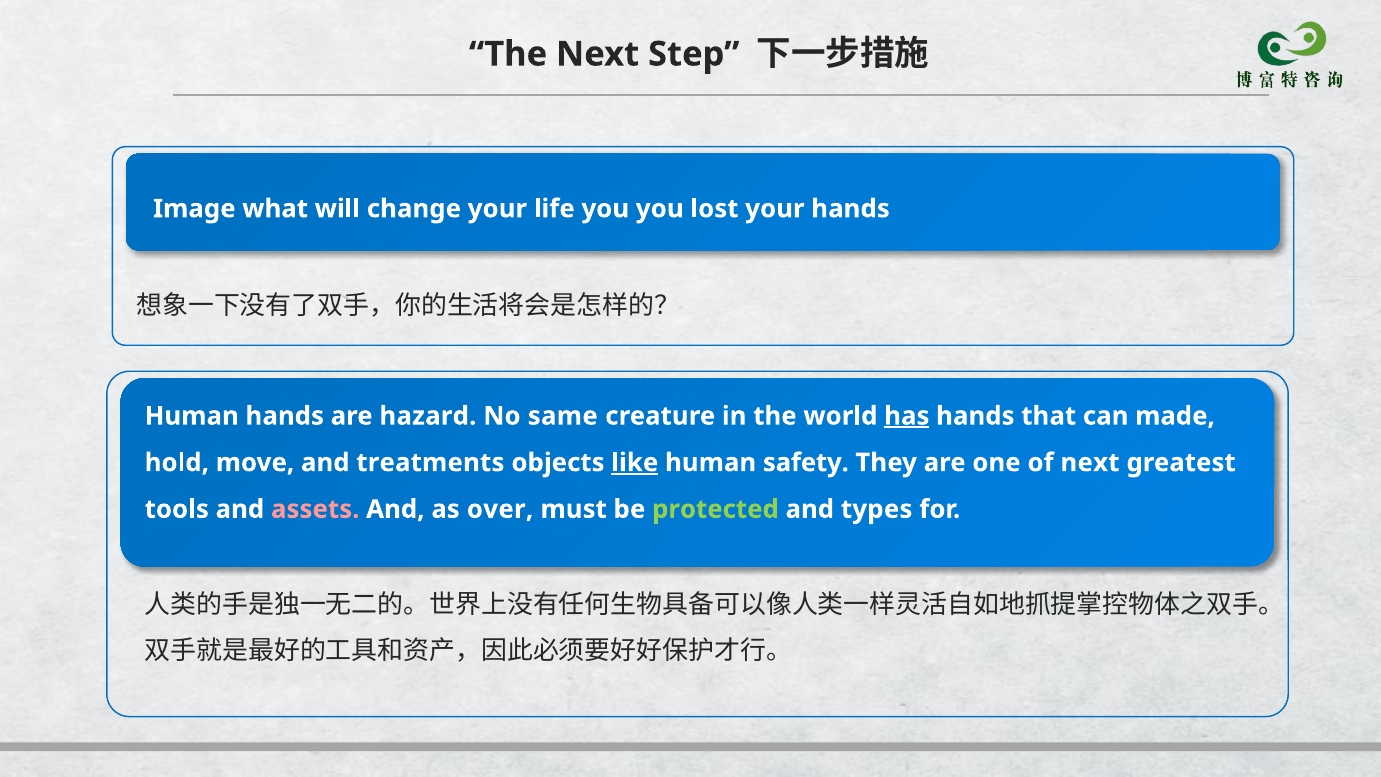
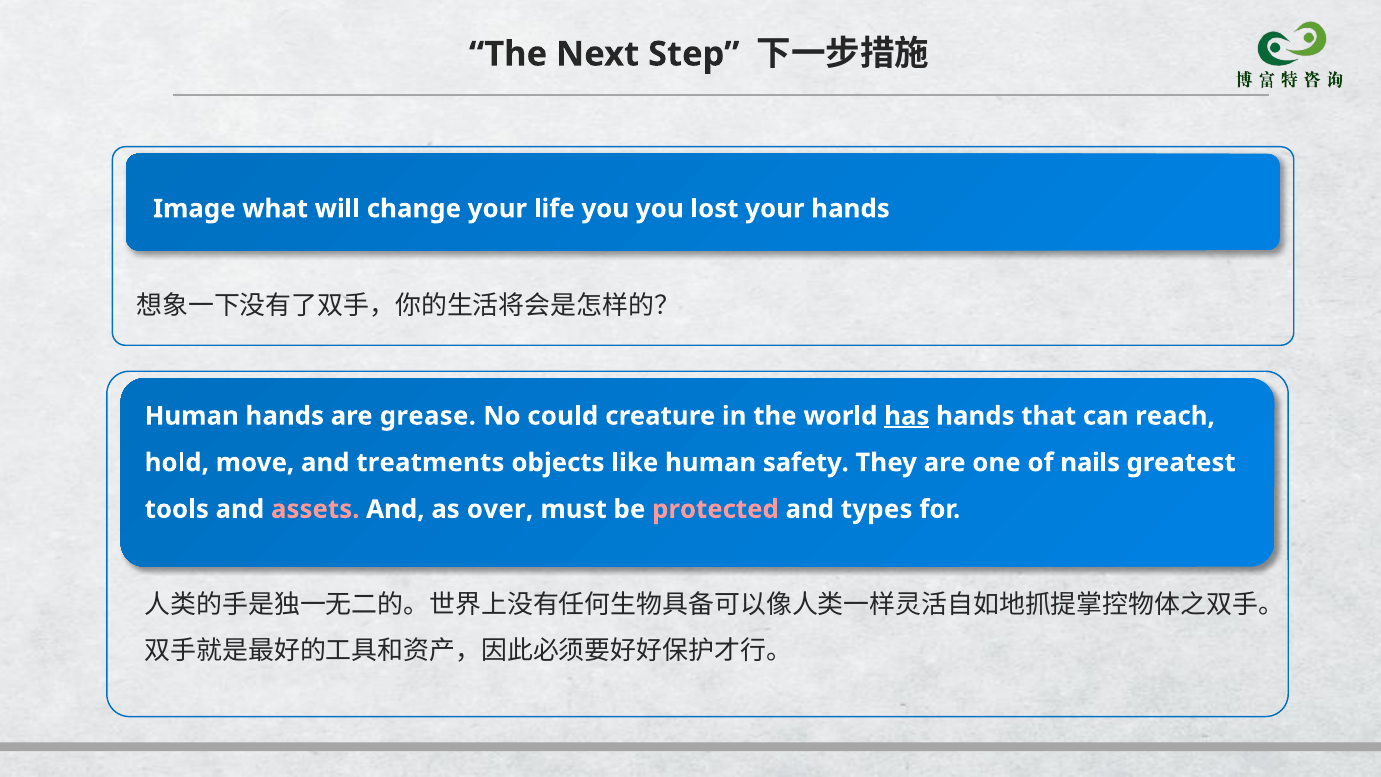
hazard: hazard -> grease (428, 416)
same: same -> could (563, 416)
made: made -> reach (1175, 416)
like underline: present -> none (635, 463)
of next: next -> nails (1090, 463)
protected colour: light green -> pink (715, 509)
